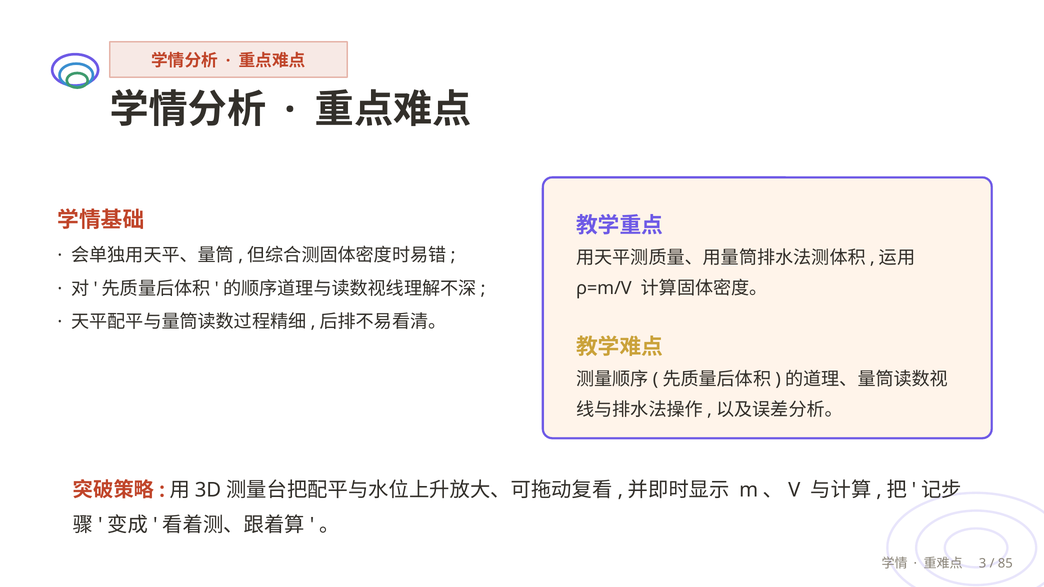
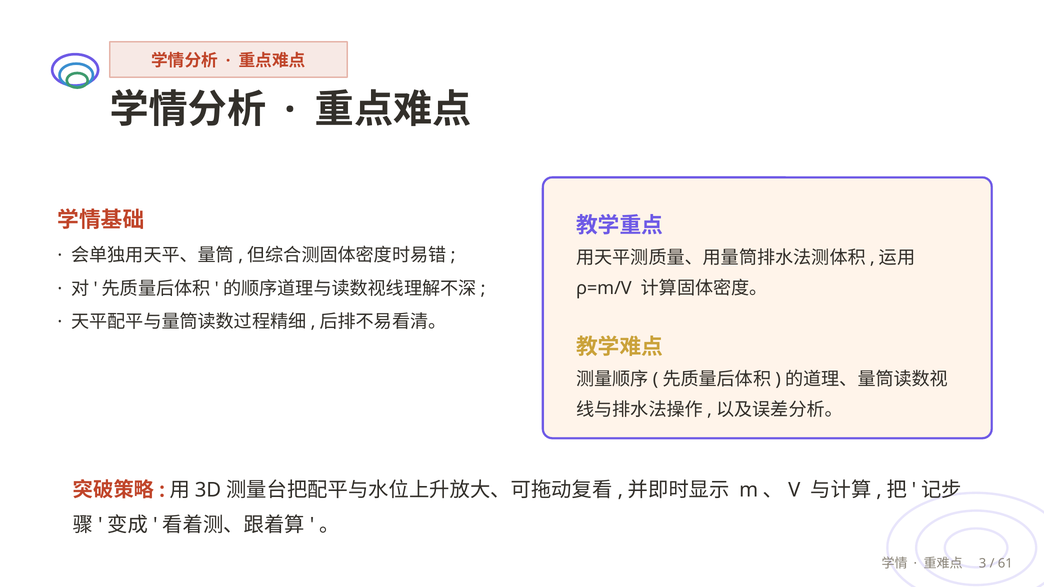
85: 85 -> 61 (1005, 564)
